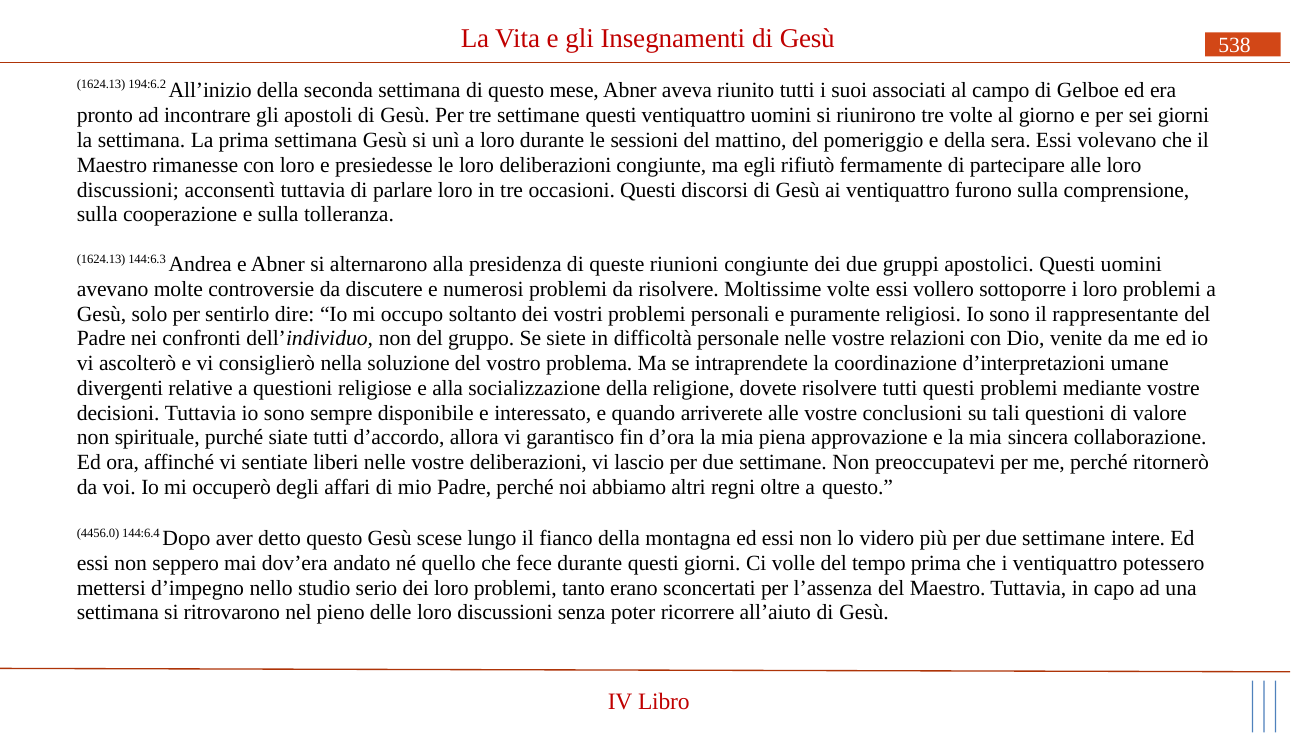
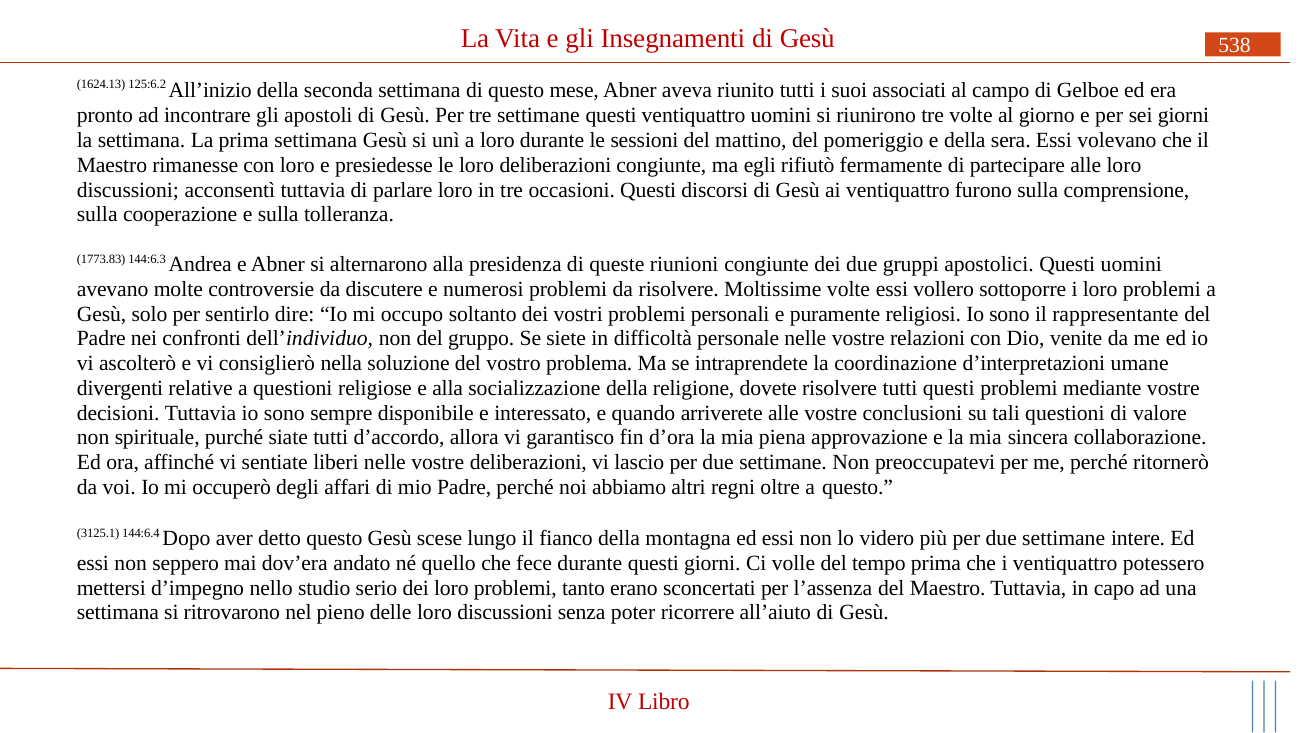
194:6.2: 194:6.2 -> 125:6.2 (147, 85)
1624.13: 1624.13 -> 1773.83 (101, 259)
4456.0: 4456.0 -> 3125.1 (98, 533)
